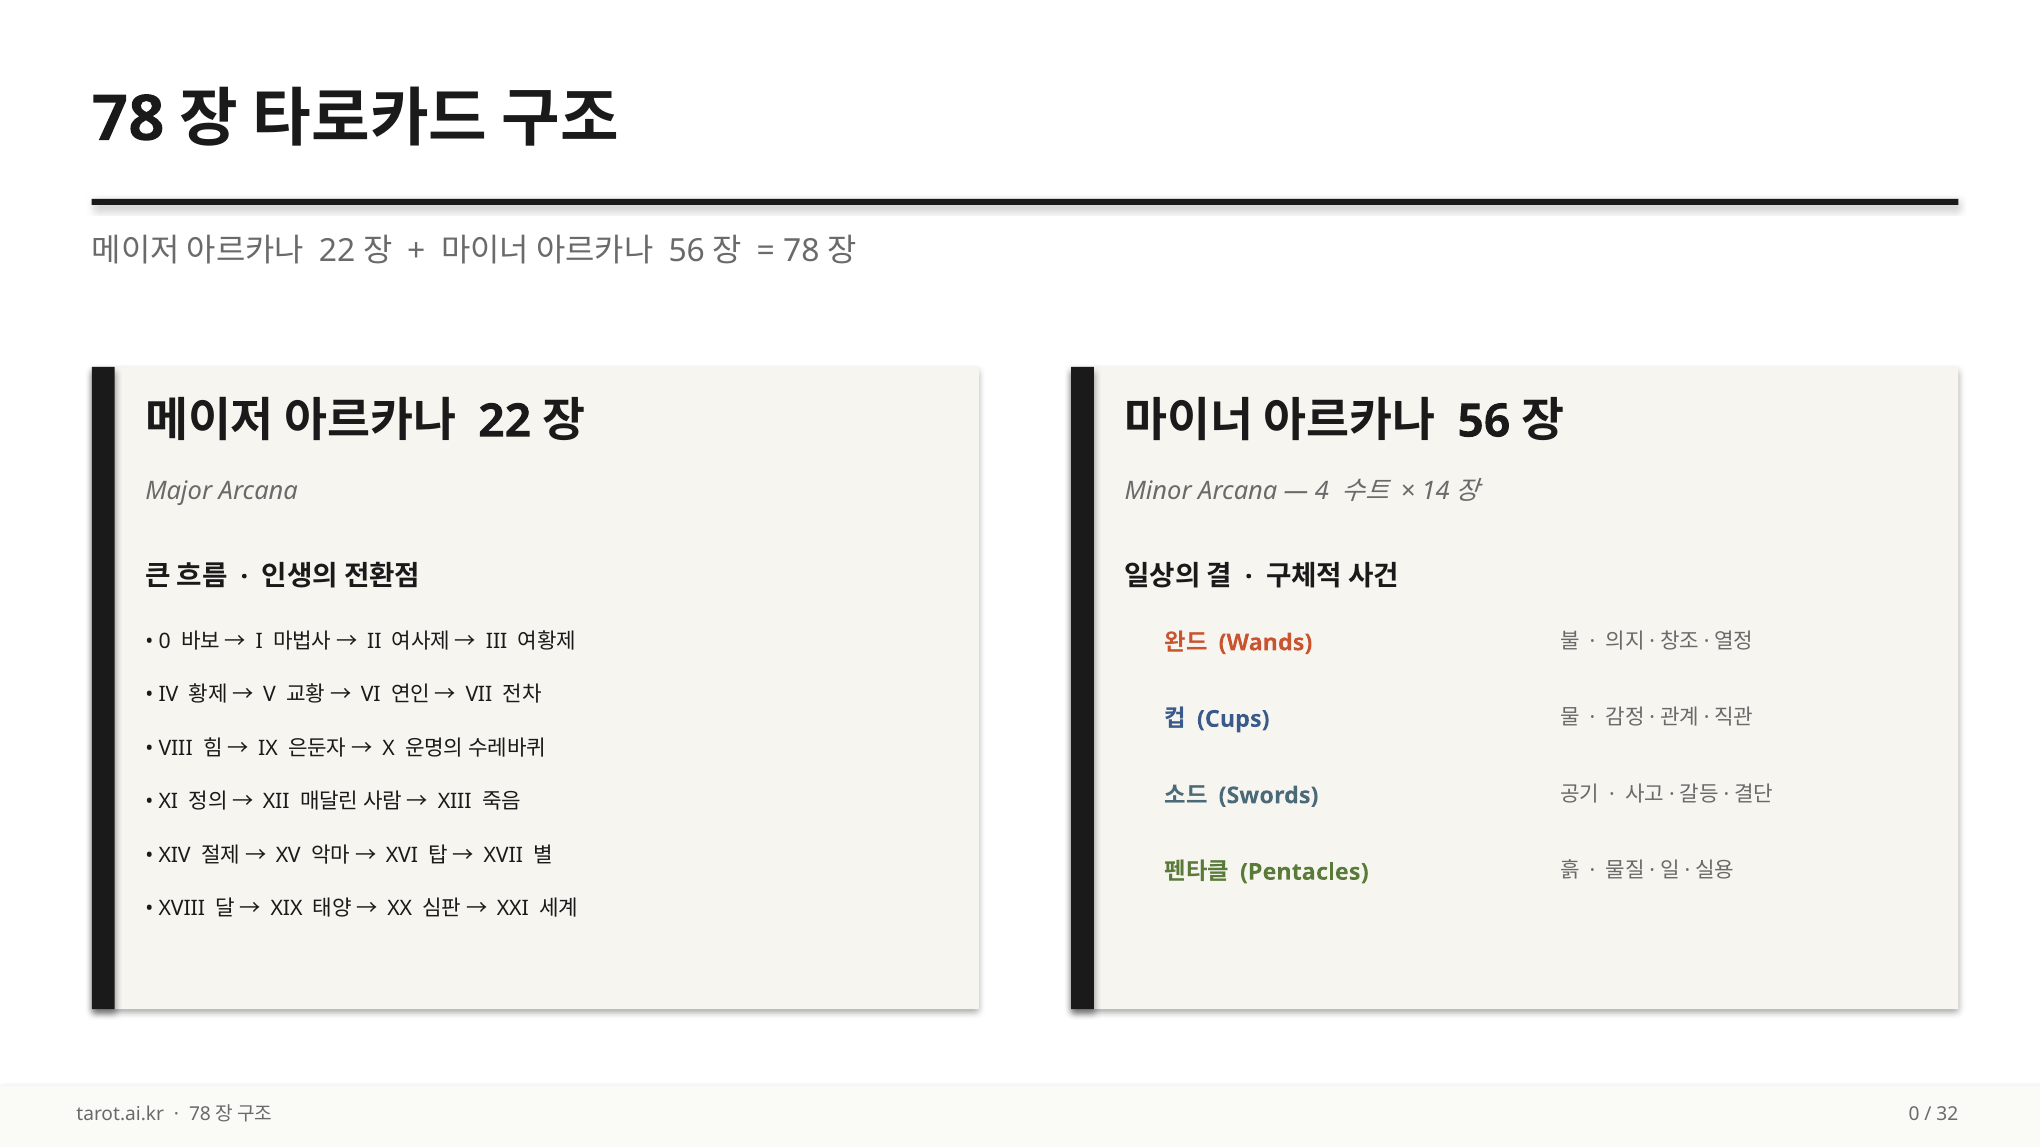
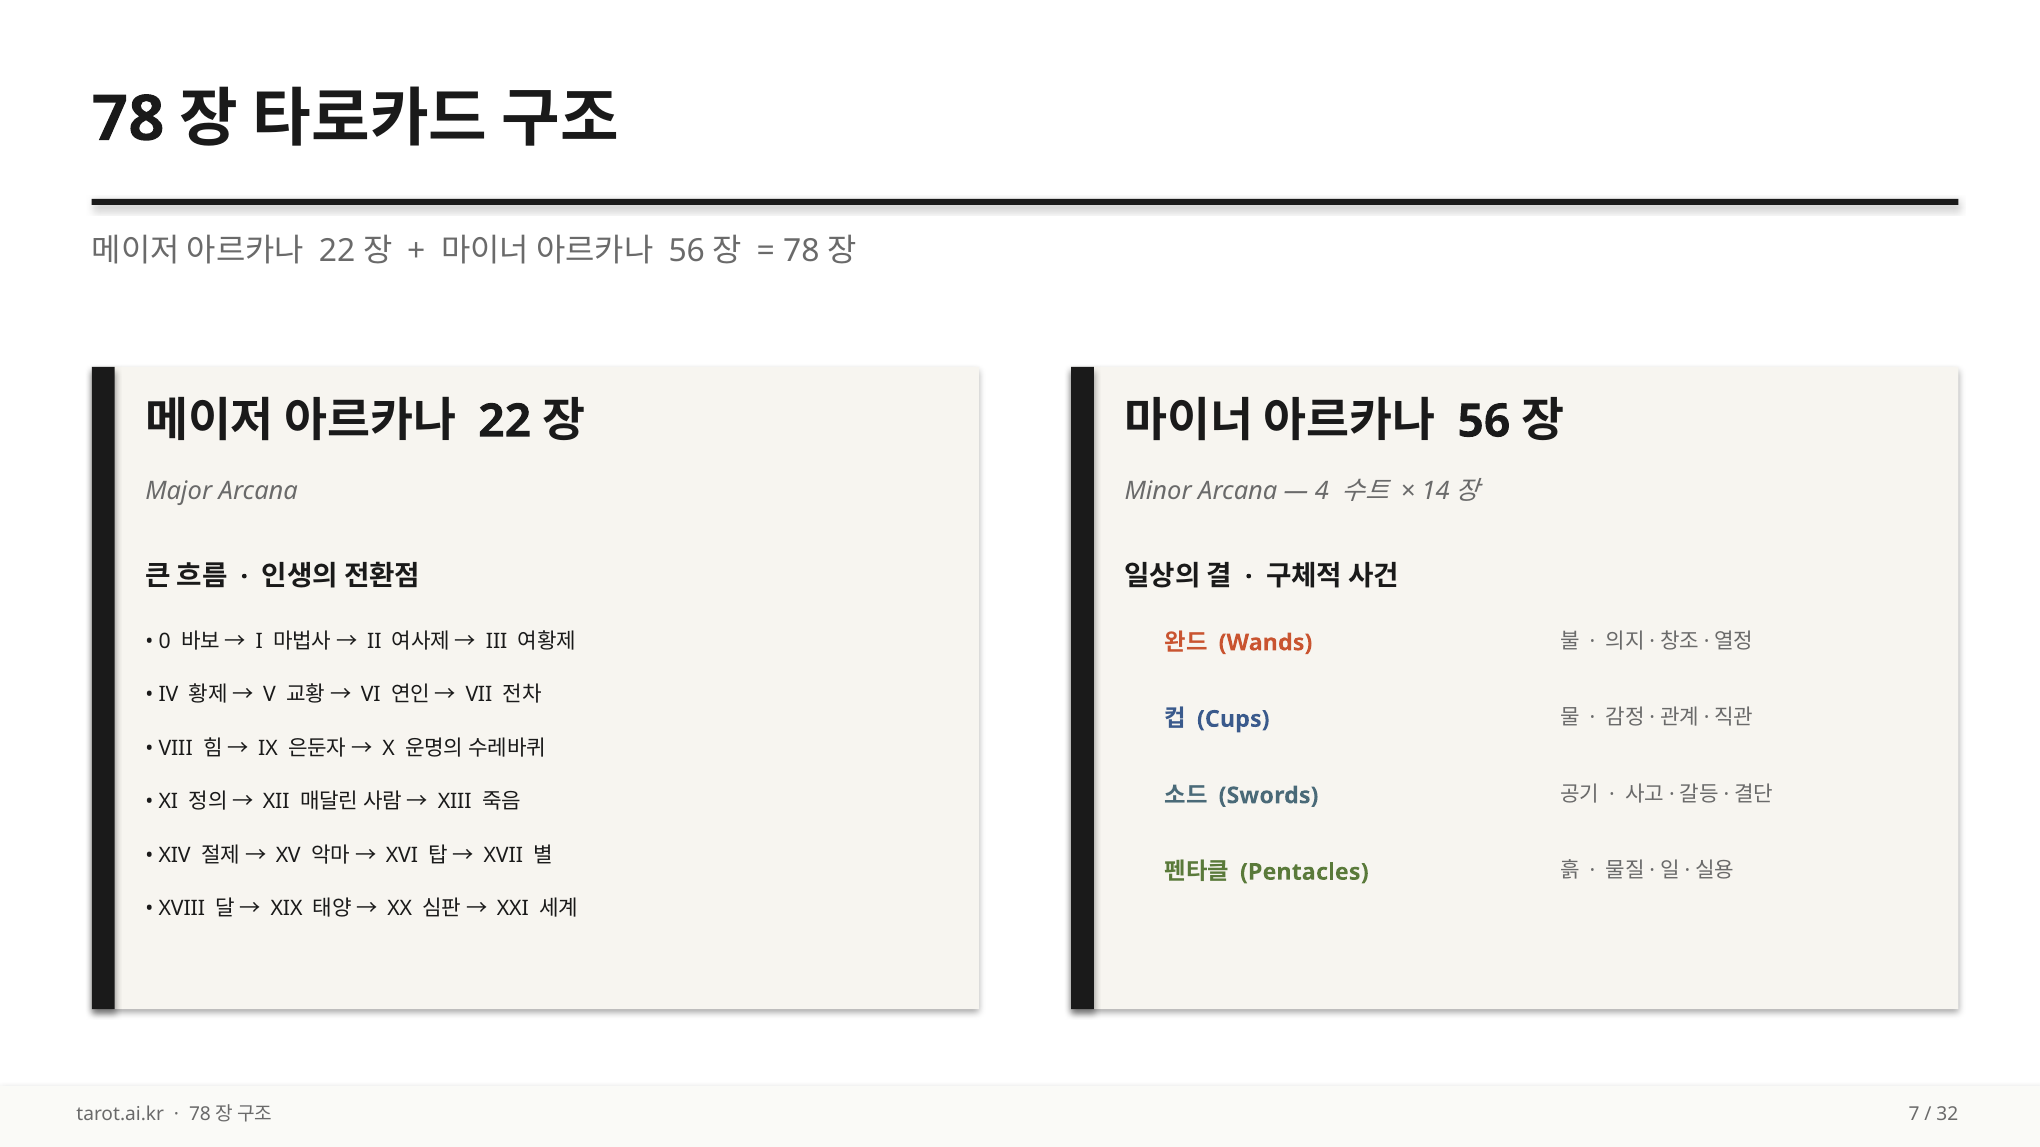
0: 0 -> 7 (1914, 1114)
